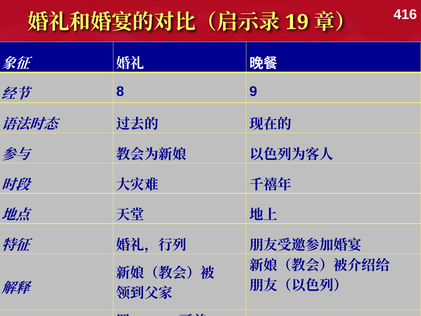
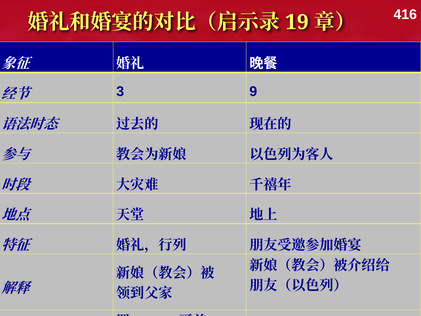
8: 8 -> 3 (120, 92)
